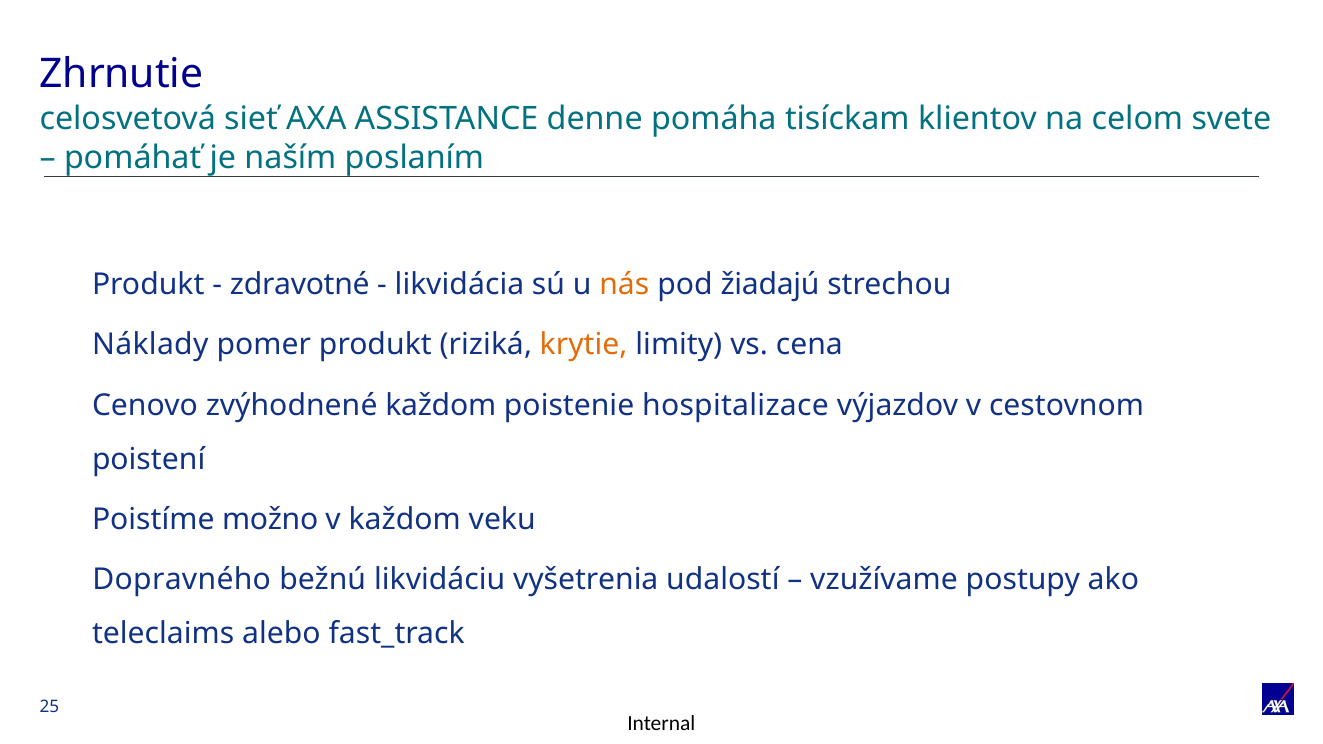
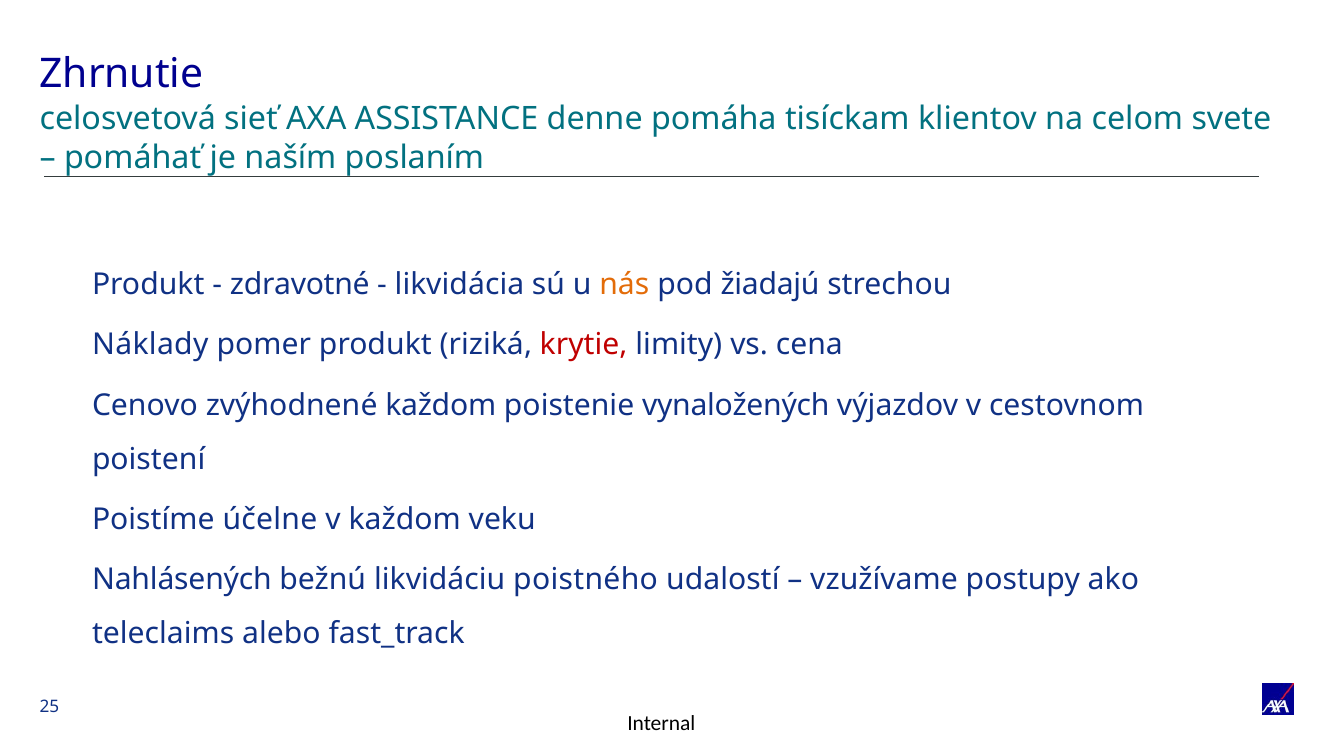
krytie colour: orange -> red (584, 345)
hospitalizace: hospitalizace -> vynaložených (736, 405)
možno: možno -> účelne (270, 520)
Dopravného: Dopravného -> Nahlásených (182, 580)
vyšetrenia: vyšetrenia -> poistného (586, 580)
